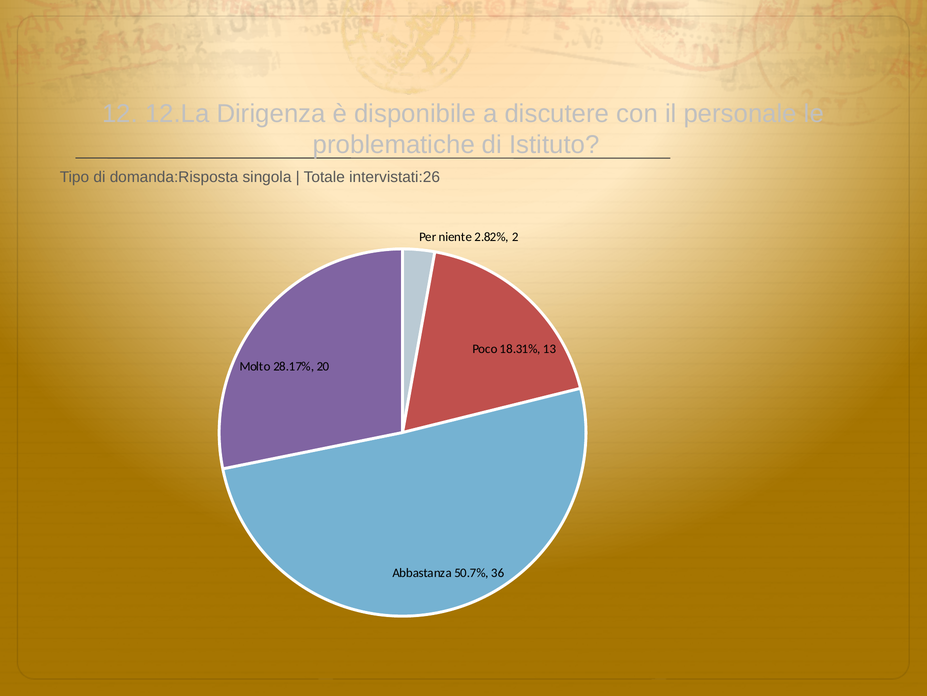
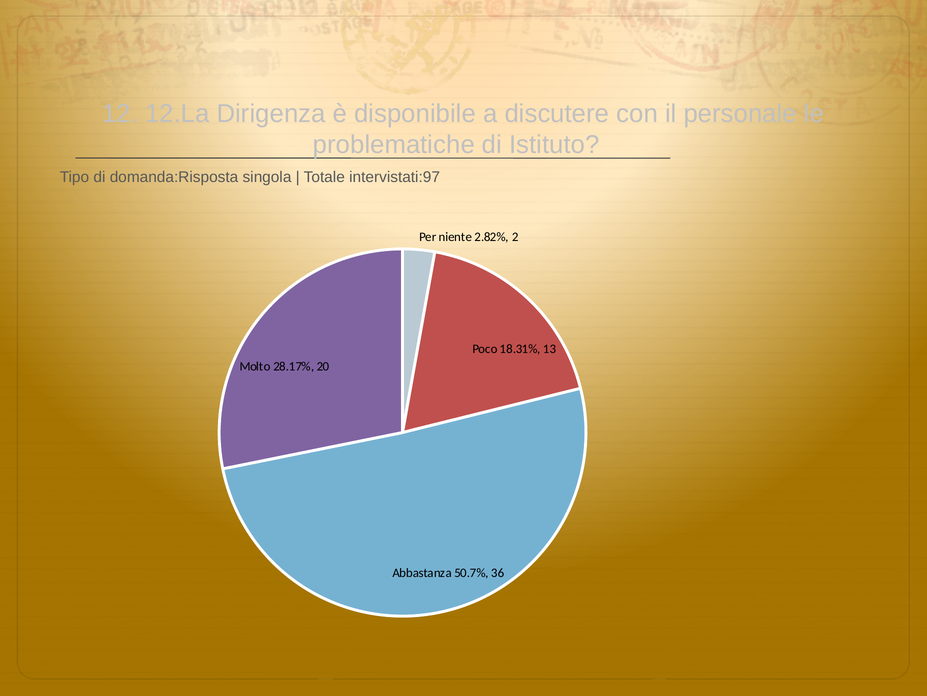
intervistati:26: intervistati:26 -> intervistati:97 (395, 177)
